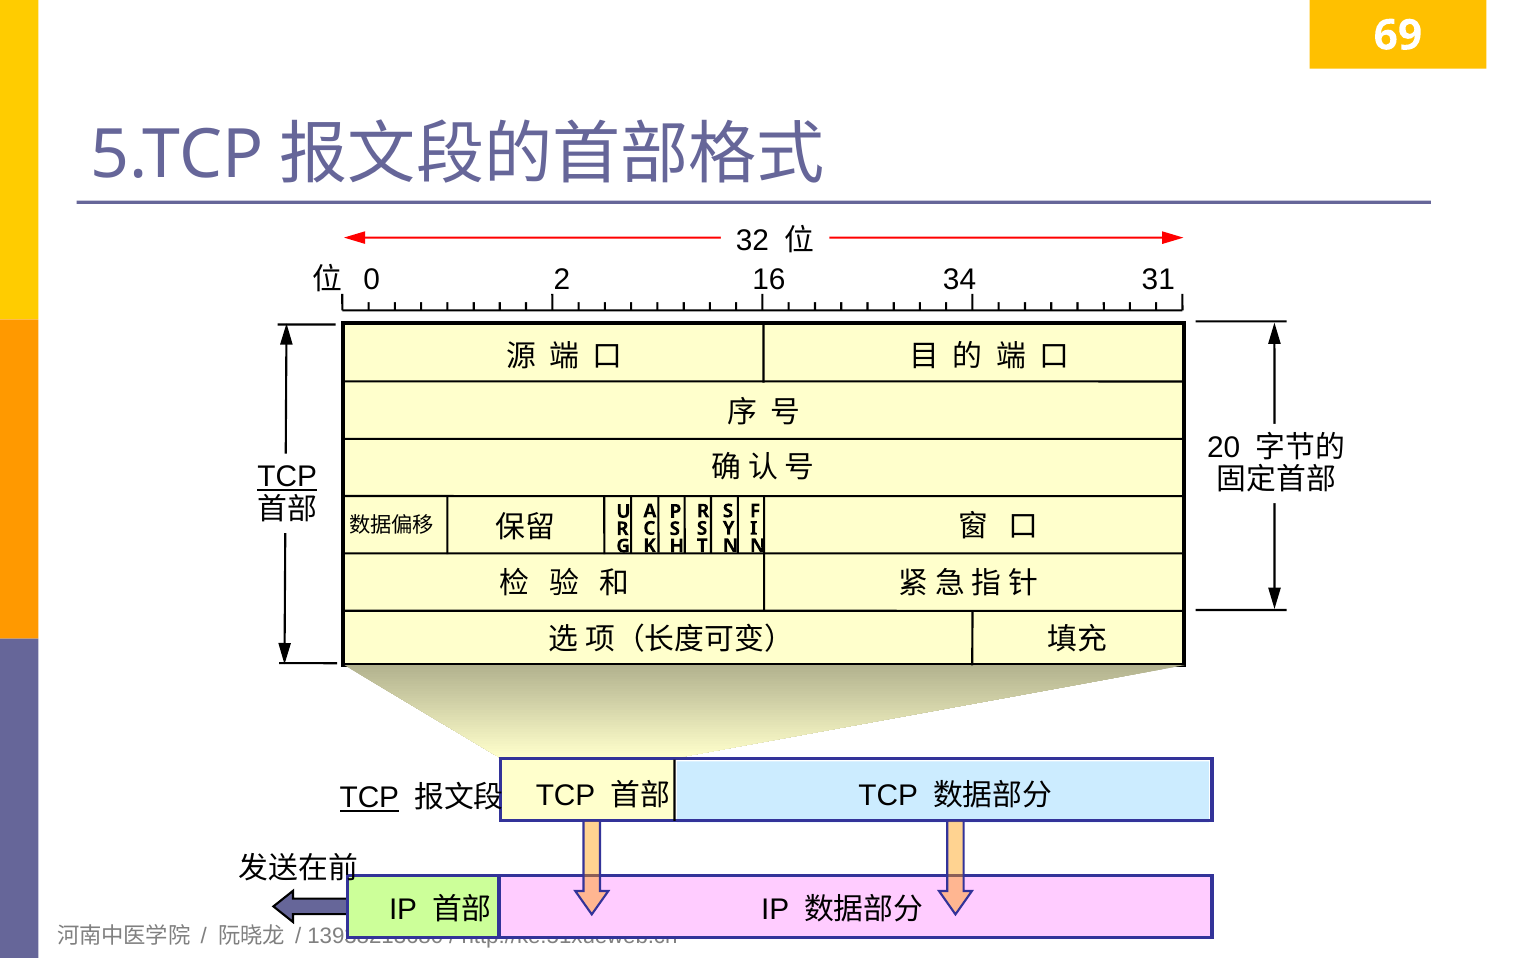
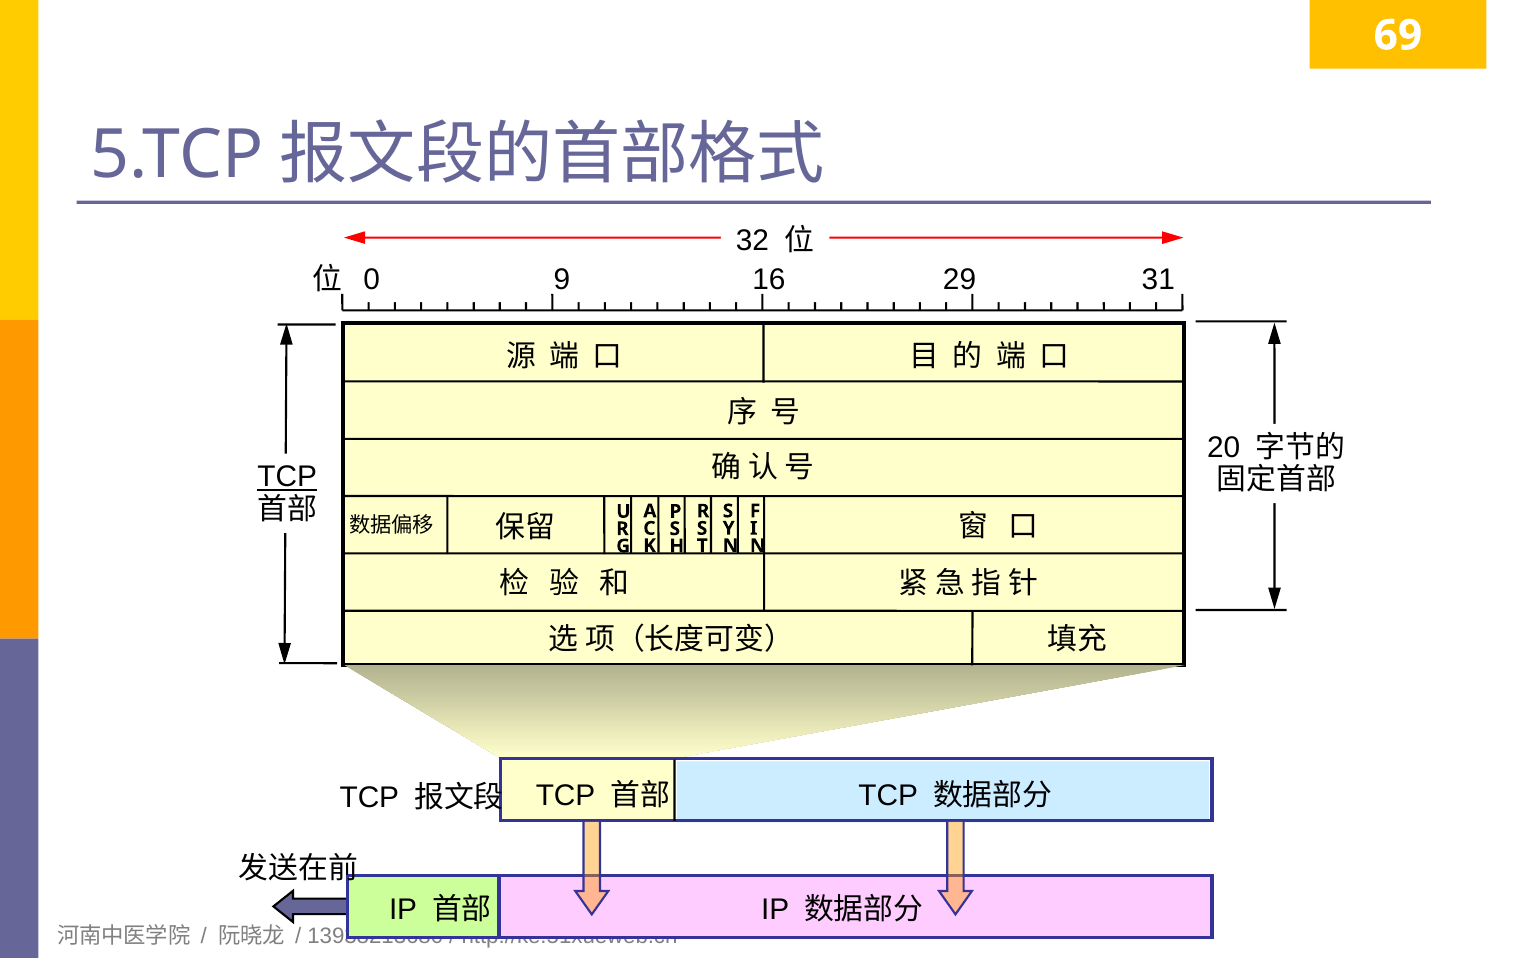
2: 2 -> 9 (562, 279)
34: 34 -> 29 (960, 279)
TCP underline: present -> none (369, 798)
